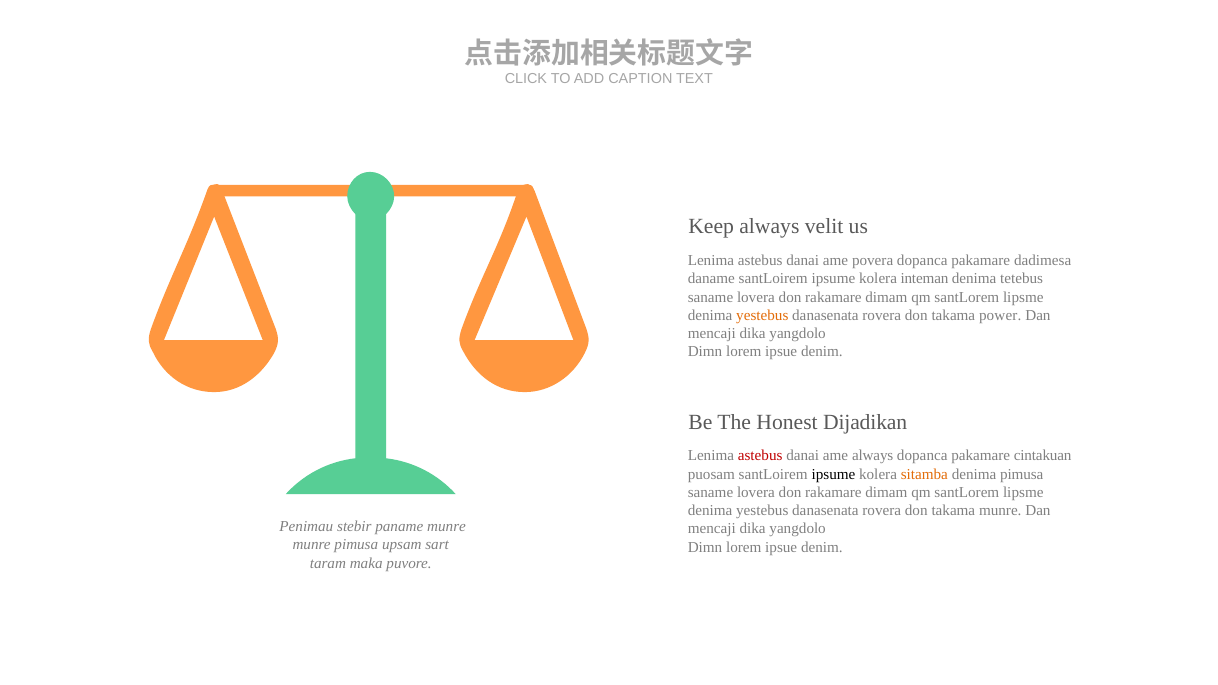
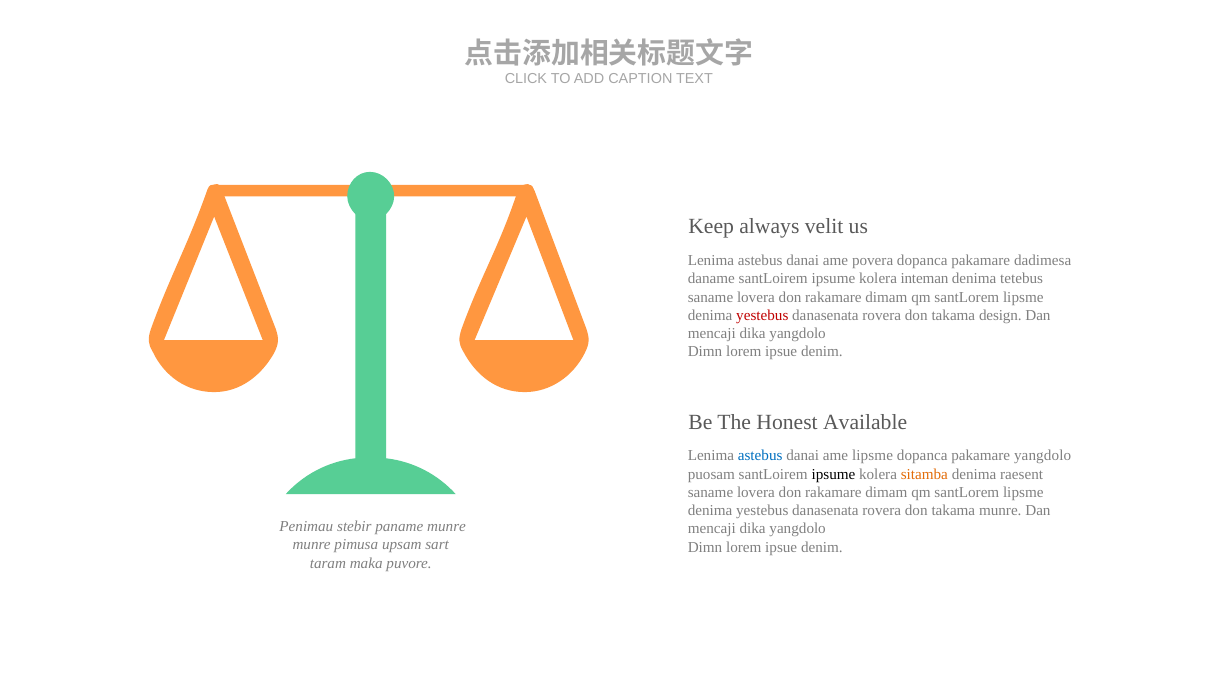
yestebus colour: orange -> red (762, 315)
power: power -> design (1000, 315)
Dijadikan: Dijadikan -> Available (865, 422)
astebus colour: red -> blue (760, 456)
ame always: always -> lipsme (873, 456)
pakamare cintakuan: cintakuan -> yangdolo (1043, 456)
denima pimusa: pimusa -> raesent (1022, 474)
